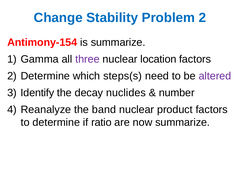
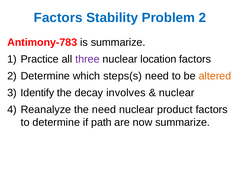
Change: Change -> Factors (58, 18)
Antimony-154: Antimony-154 -> Antimony-783 (42, 42)
Gamma: Gamma -> Practice (40, 59)
altered colour: purple -> orange (215, 76)
nuclides: nuclides -> involves (126, 93)
number: number -> nuclear (177, 93)
the band: band -> need (104, 110)
ratio: ratio -> path (101, 122)
